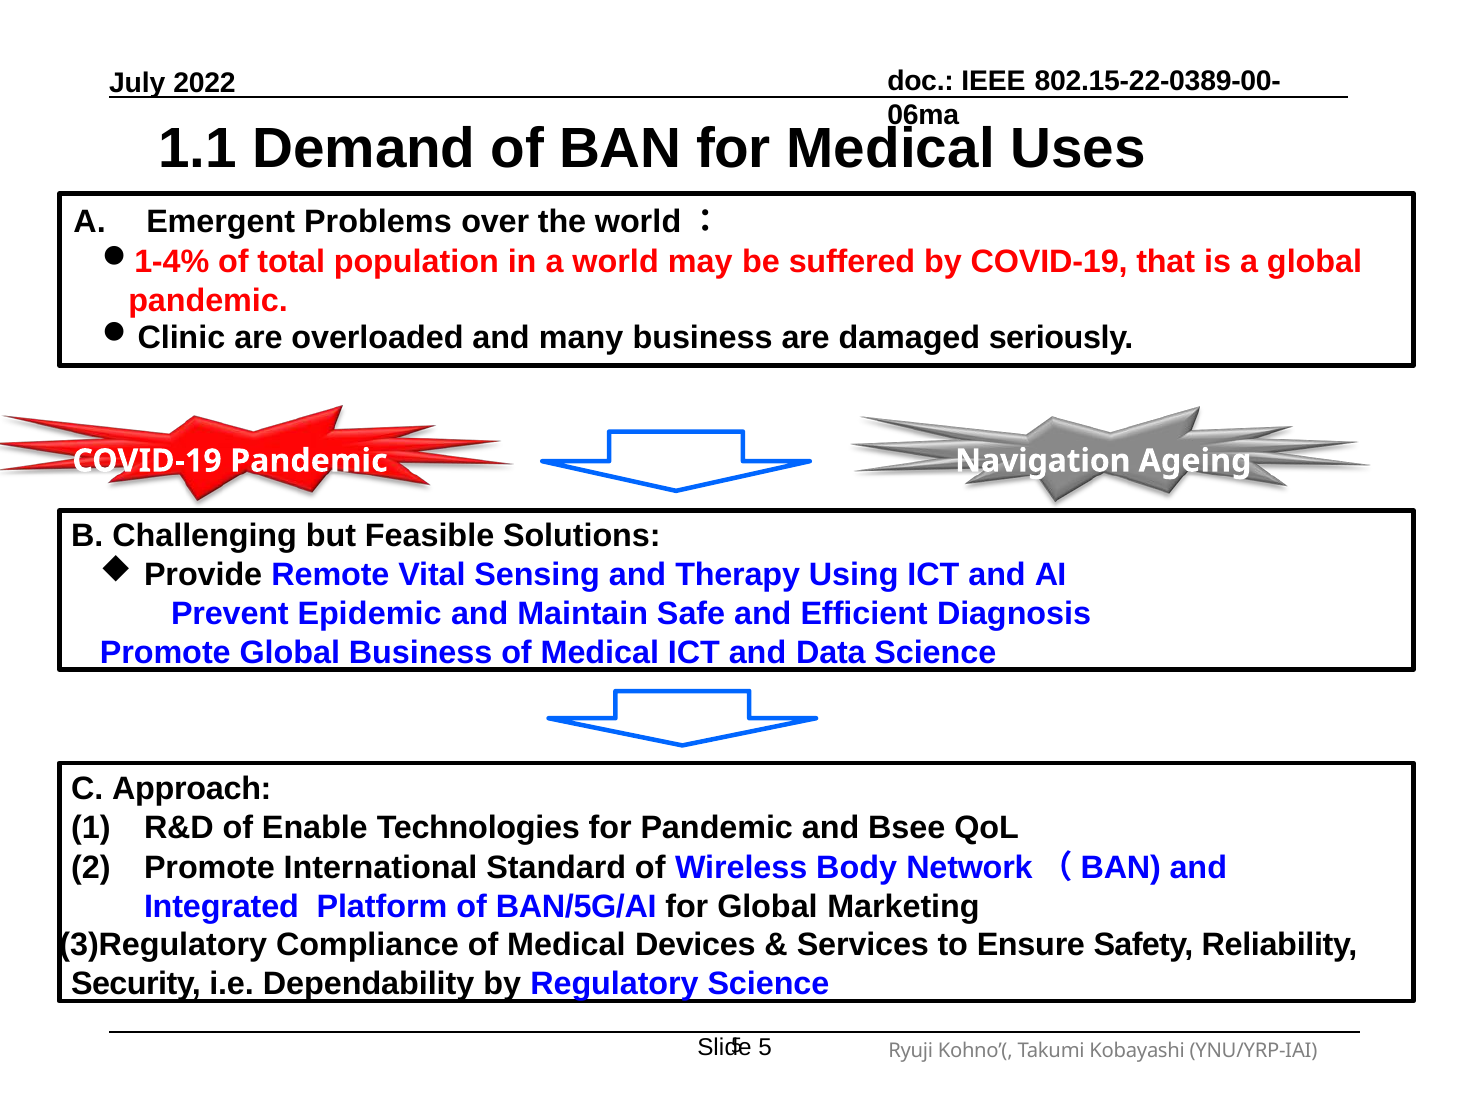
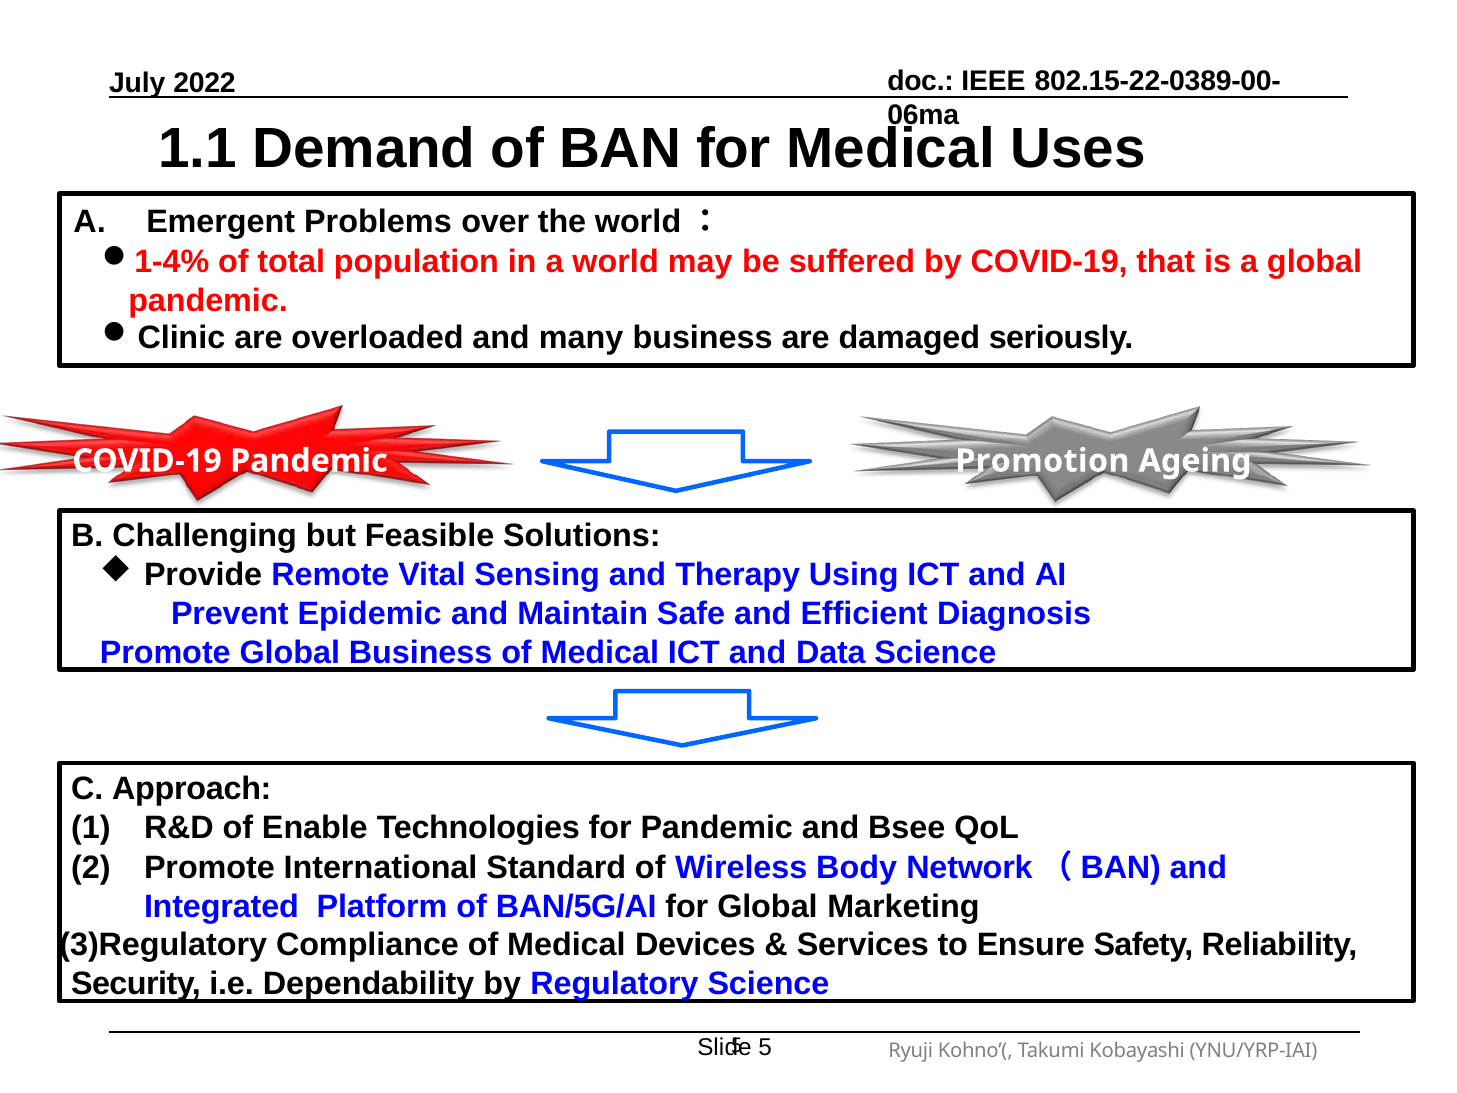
Navigation: Navigation -> Promotion (1042, 461)
